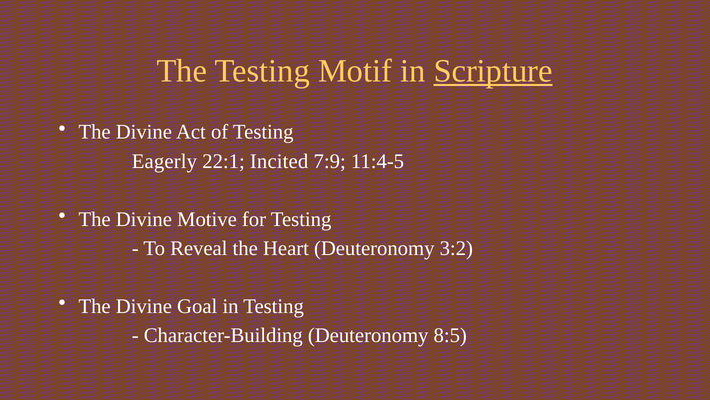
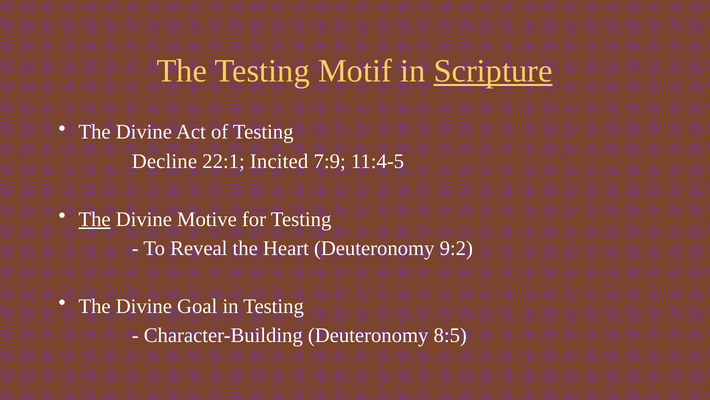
Eagerly: Eagerly -> Decline (164, 161)
The underline: none -> present (95, 219)
3:2: 3:2 -> 9:2 (456, 248)
